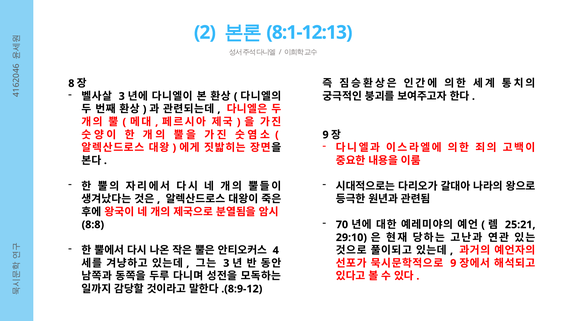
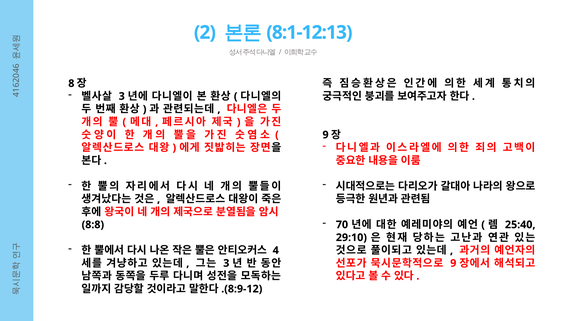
25:21: 25:21 -> 25:40 (520, 225)
